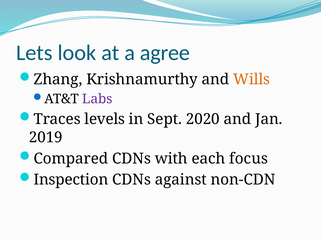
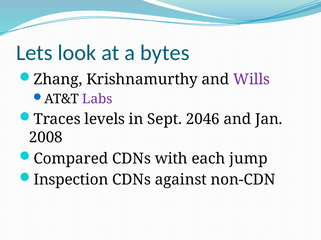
agree: agree -> bytes (165, 53)
Wills colour: orange -> purple (252, 80)
2020: 2020 -> 2046 (203, 120)
2019: 2019 -> 2008 (46, 138)
focus: focus -> jump (248, 159)
